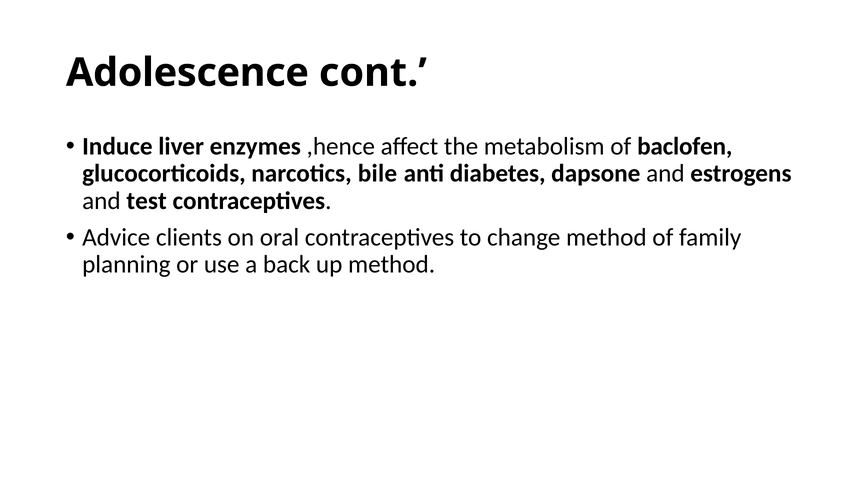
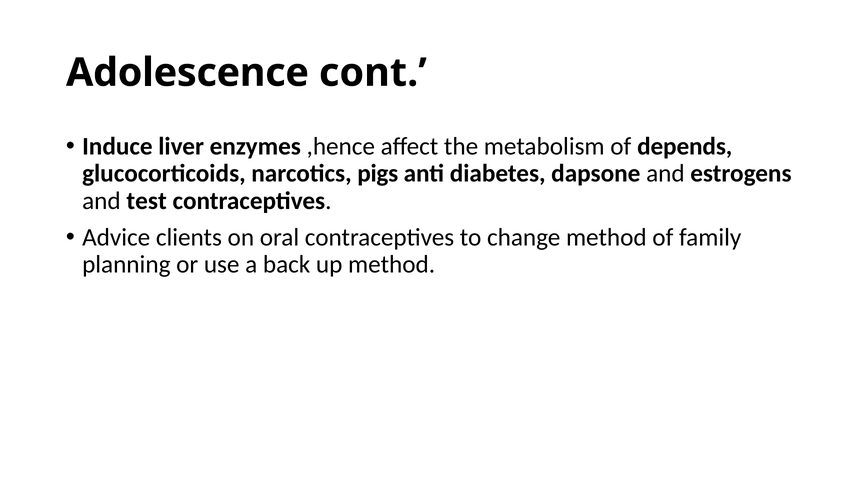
baclofen: baclofen -> depends (685, 146)
bile: bile -> pigs (378, 173)
